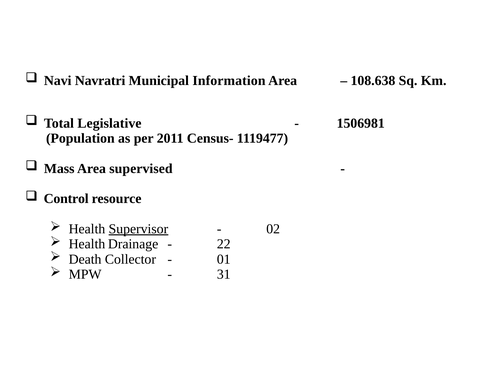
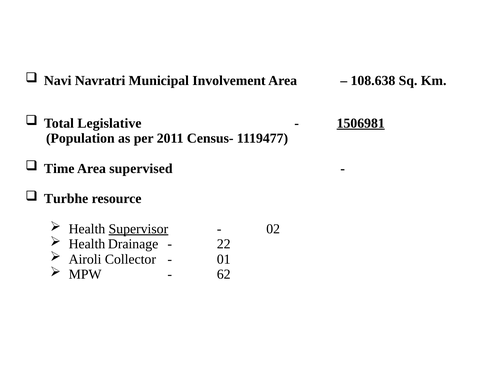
Information: Information -> Involvement (229, 80)
1506981 underline: none -> present (361, 123)
Mass: Mass -> Time (59, 168)
Control: Control -> Turbhe (66, 198)
Death: Death -> Airoli (85, 259)
31: 31 -> 62 (224, 274)
